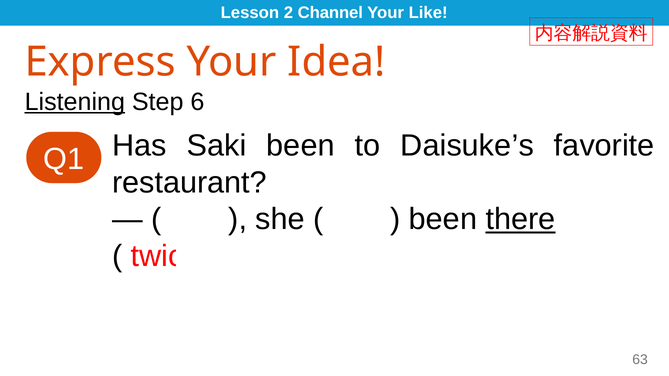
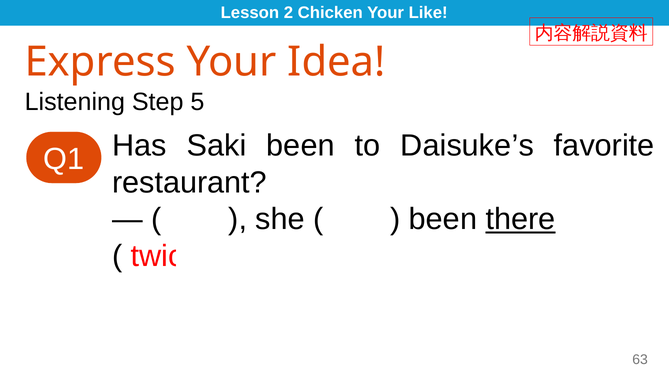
Channel: Channel -> Chicken (330, 13)
Listening underline: present -> none (75, 102)
6: 6 -> 5 (197, 102)
